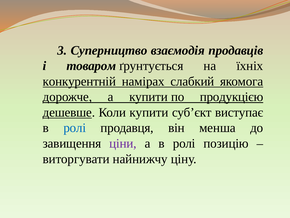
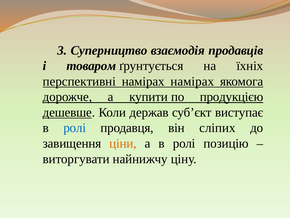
конкурентній: конкурентній -> перспективні (79, 81)
намірах слабкий: слабкий -> намірах (192, 81)
Коли купити: купити -> держав (149, 112)
менша: менша -> сліпих (217, 128)
ціни colour: purple -> orange (123, 143)
